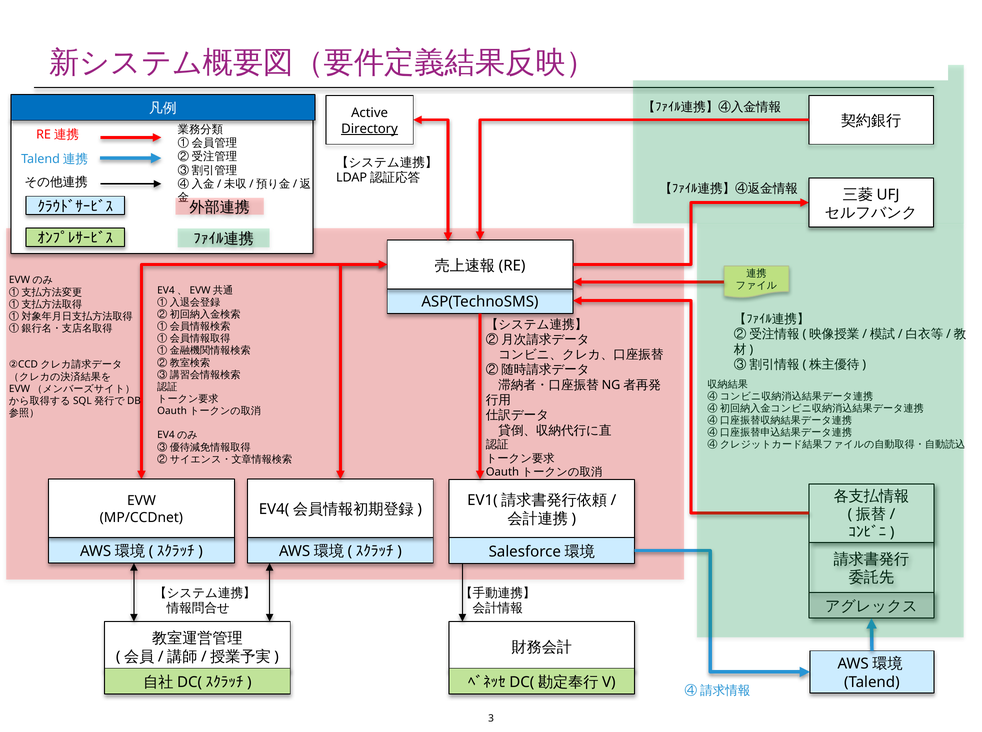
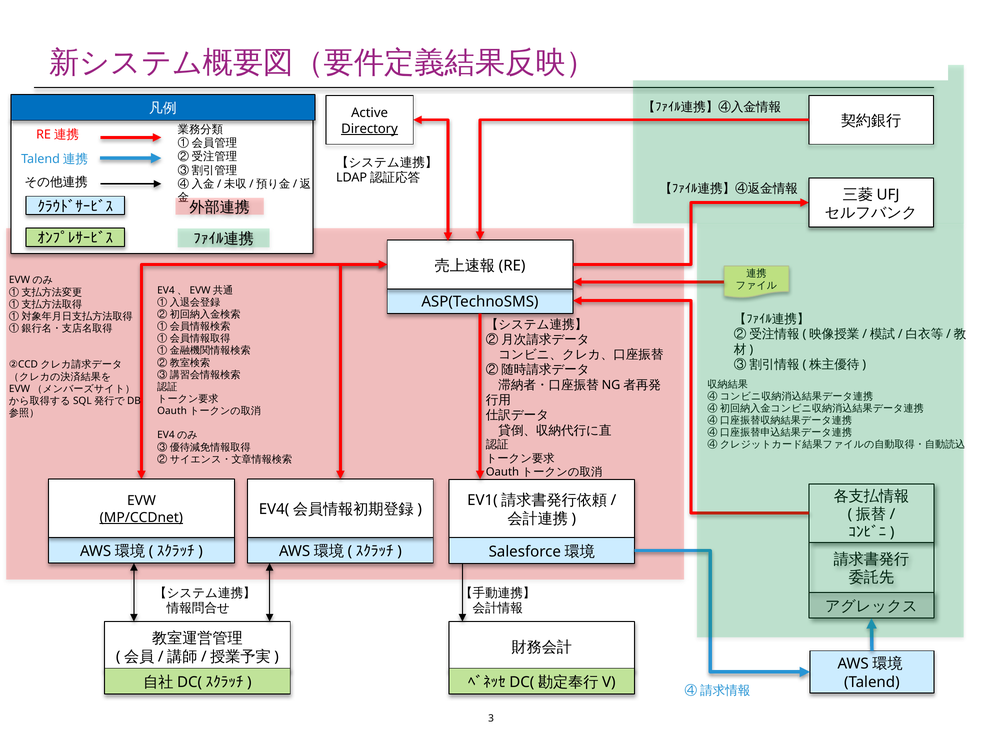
MP/CCDnet underline: none -> present (141, 517)
